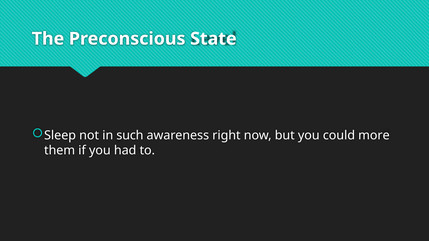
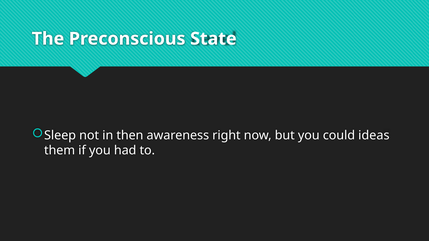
such: such -> then (130, 136)
more: more -> ideas (374, 136)
